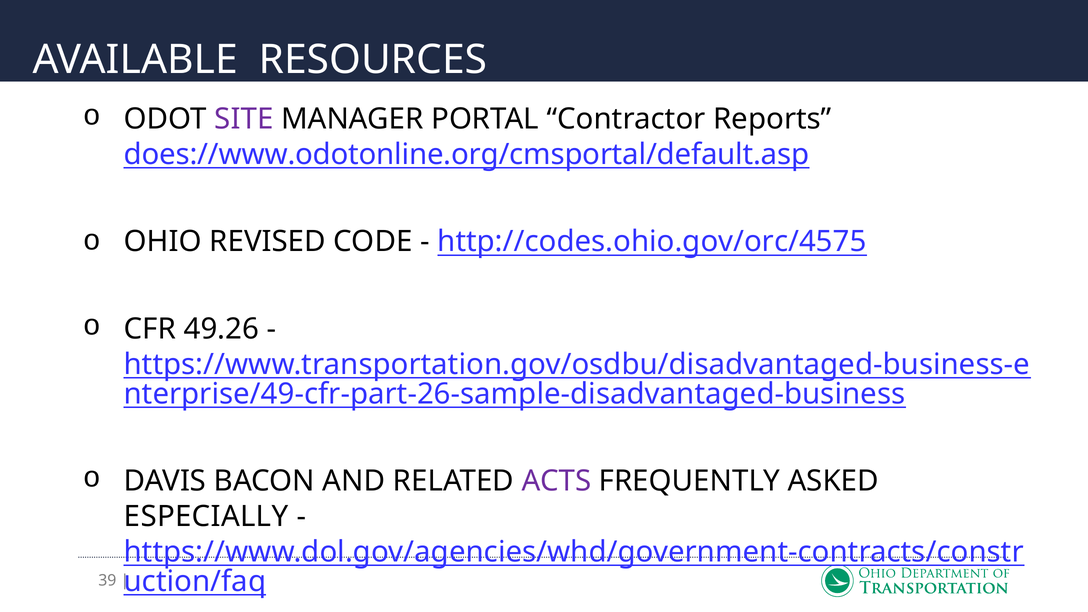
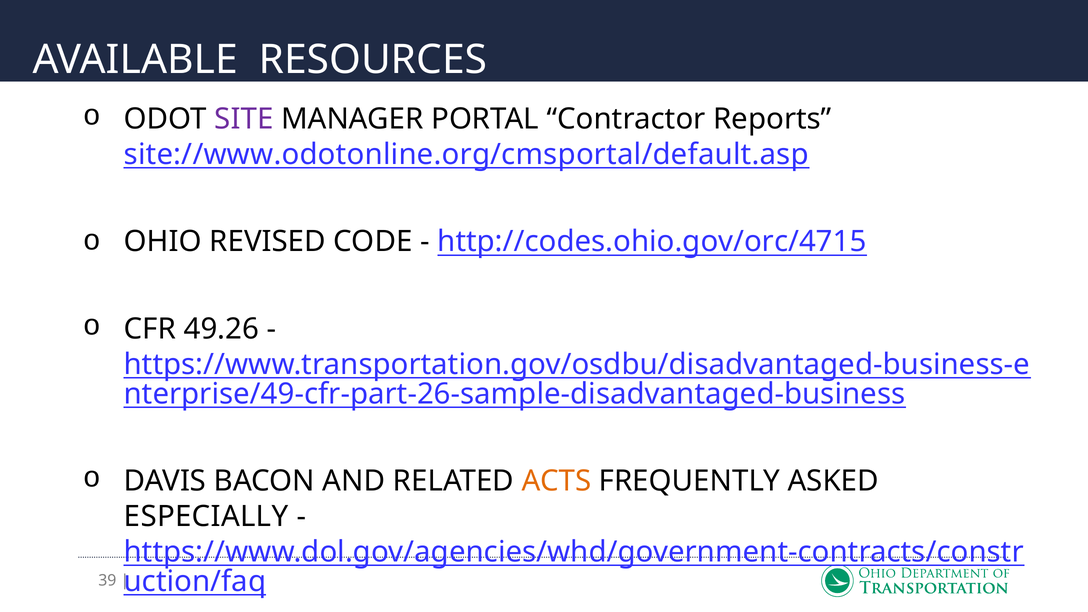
does://www.odotonline.org/cmsportal/default.asp: does://www.odotonline.org/cmsportal/default.asp -> site://www.odotonline.org/cmsportal/default.asp (466, 154)
http://codes.ohio.gov/orc/4575: http://codes.ohio.gov/orc/4575 -> http://codes.ohio.gov/orc/4715 (652, 242)
ACTS colour: purple -> orange (556, 481)
